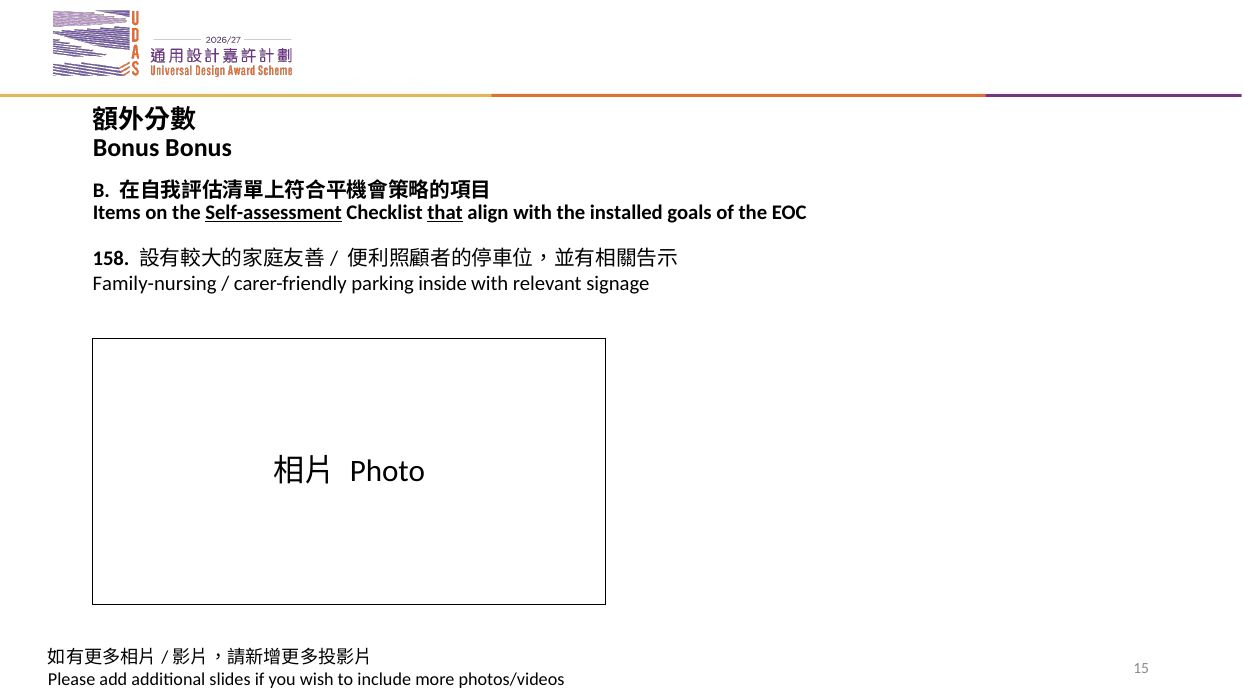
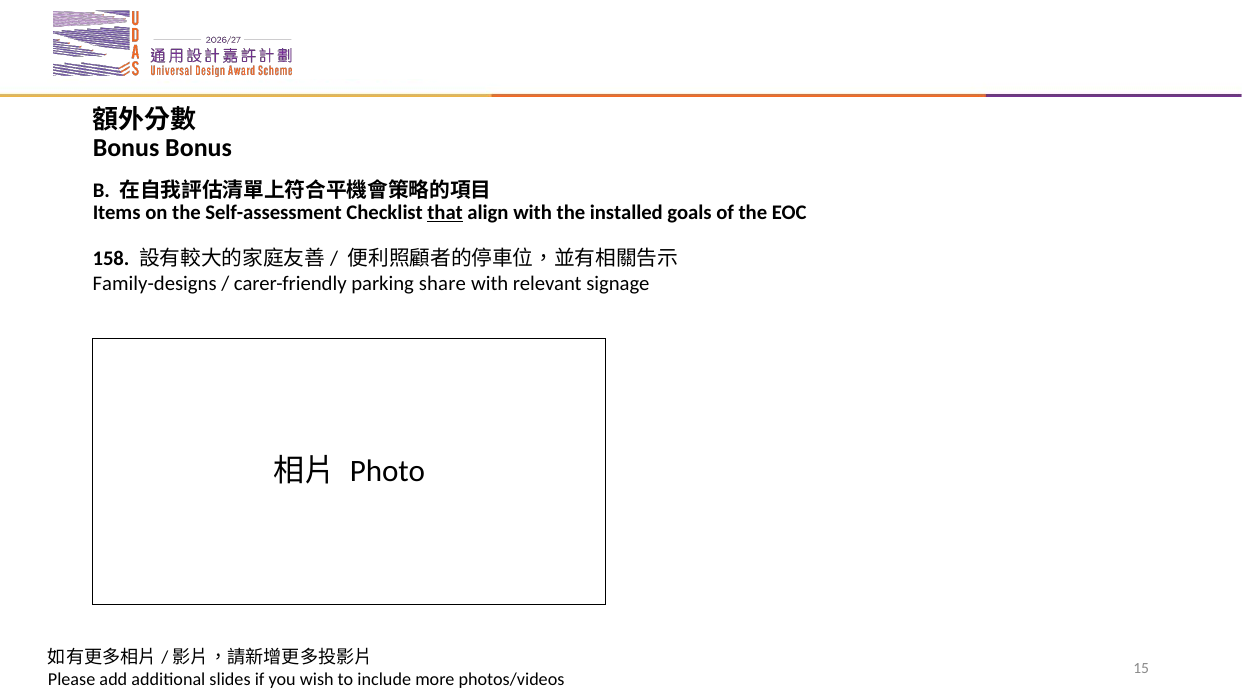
Self-assessment underline: present -> none (274, 212)
Family-nursing: Family-nursing -> Family-designs (155, 284)
inside: inside -> share (442, 284)
